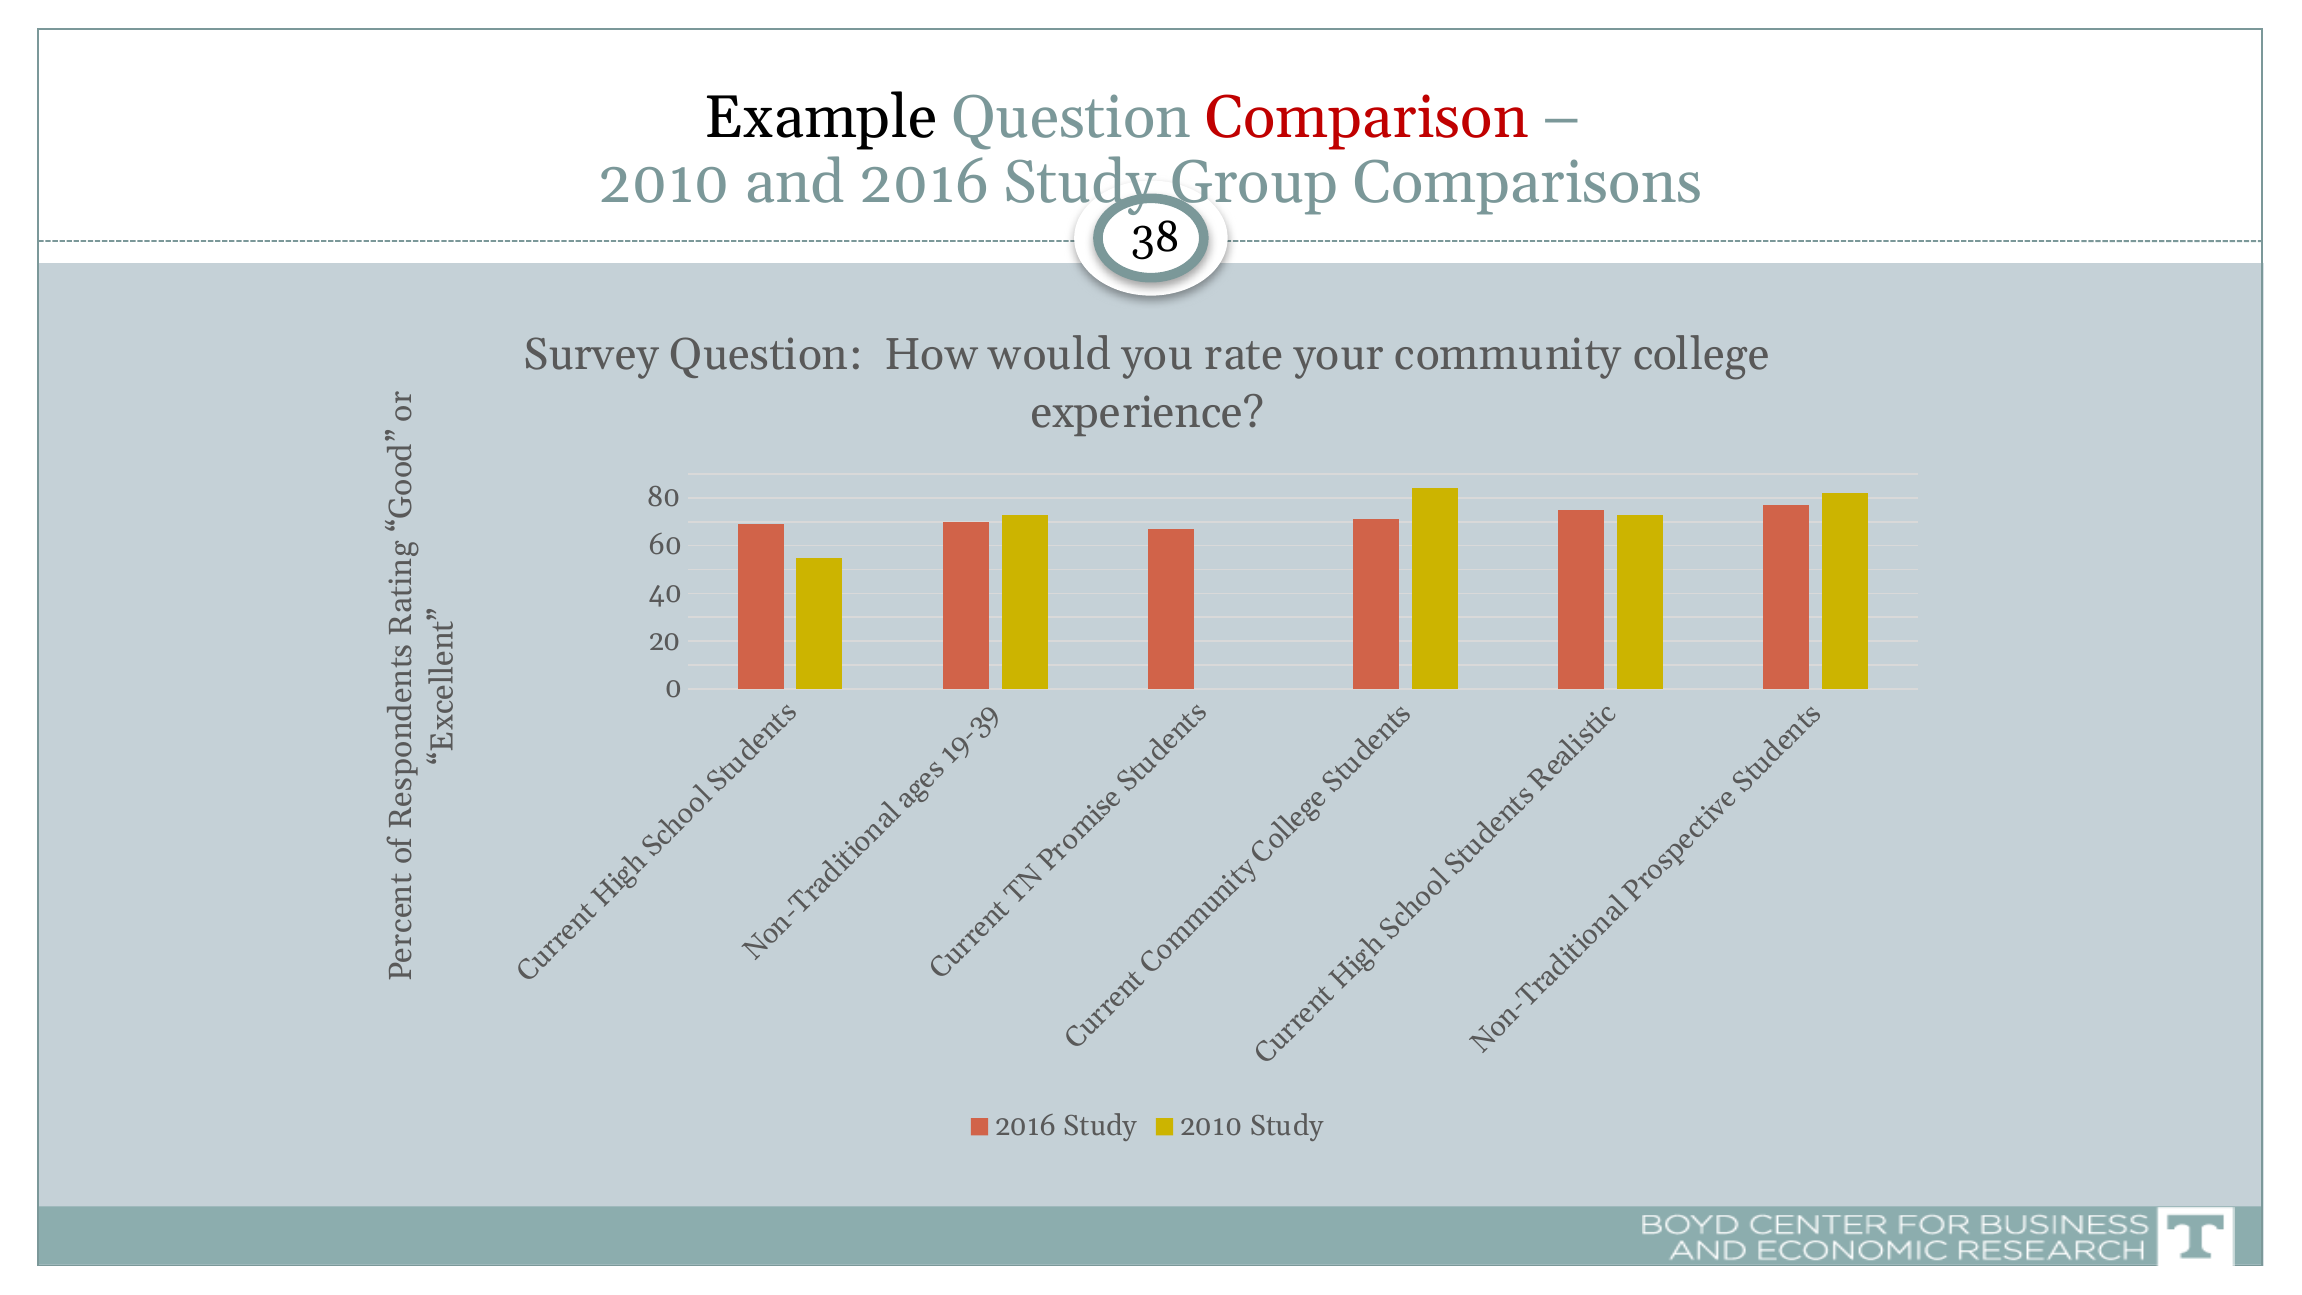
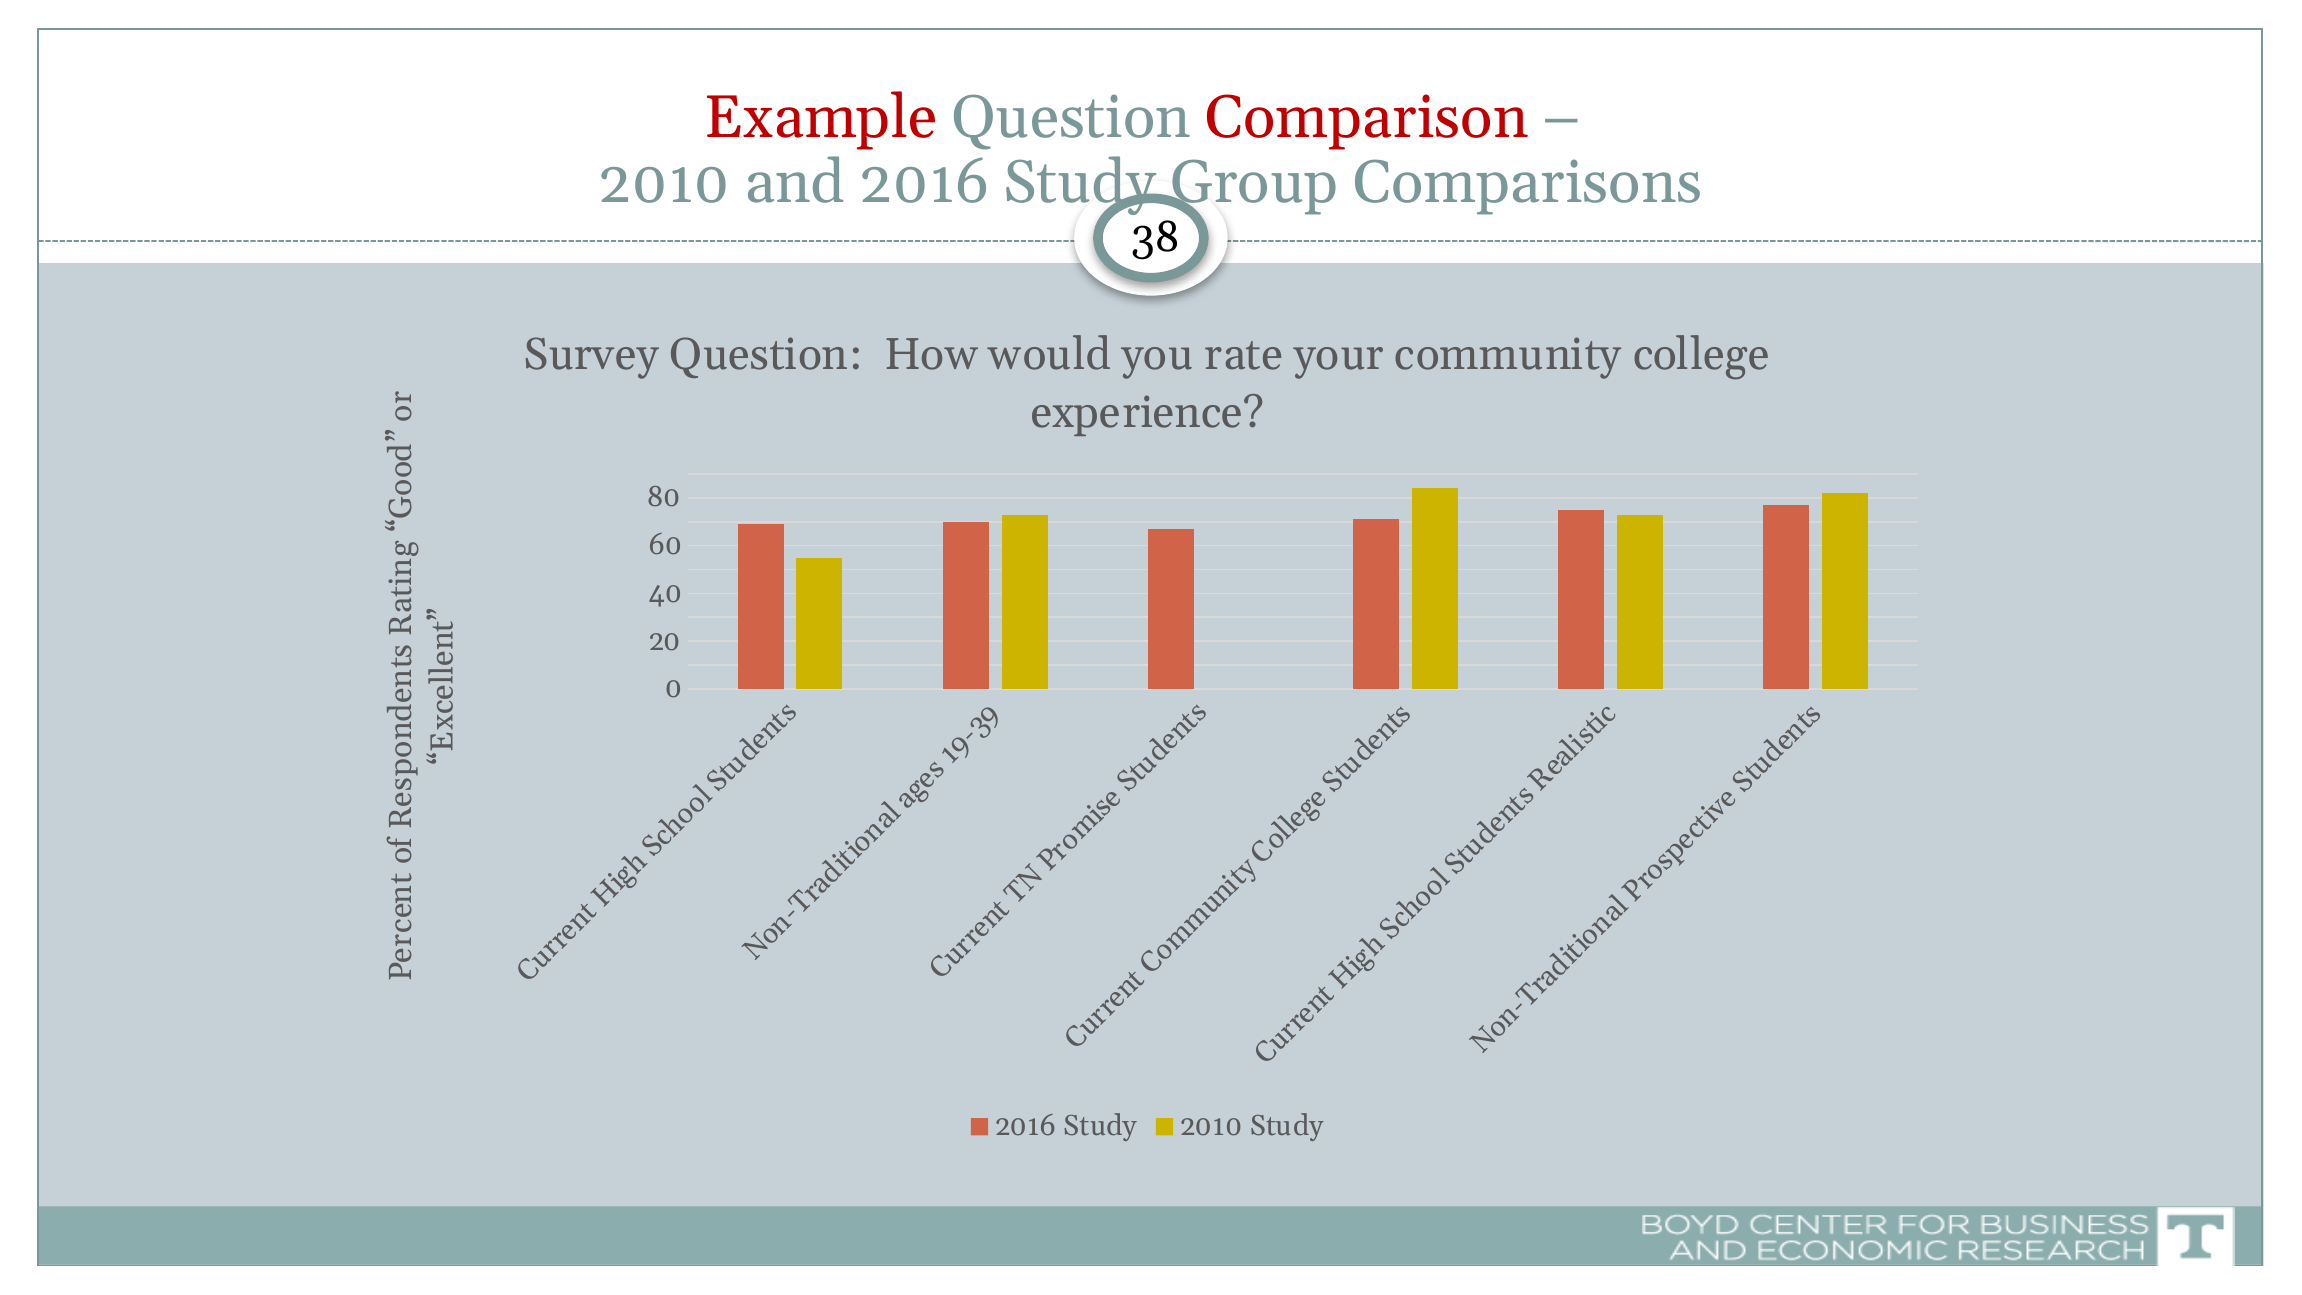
Example colour: black -> red (821, 118)
